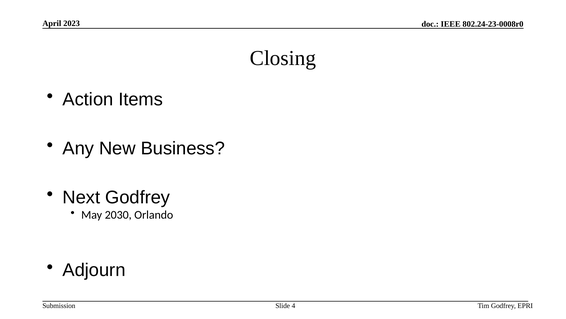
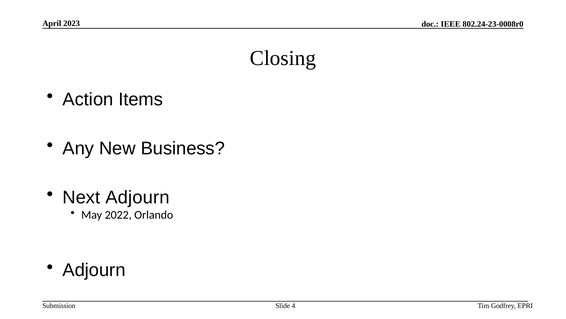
Next Godfrey: Godfrey -> Adjourn (138, 197)
2030: 2030 -> 2022 (118, 215)
